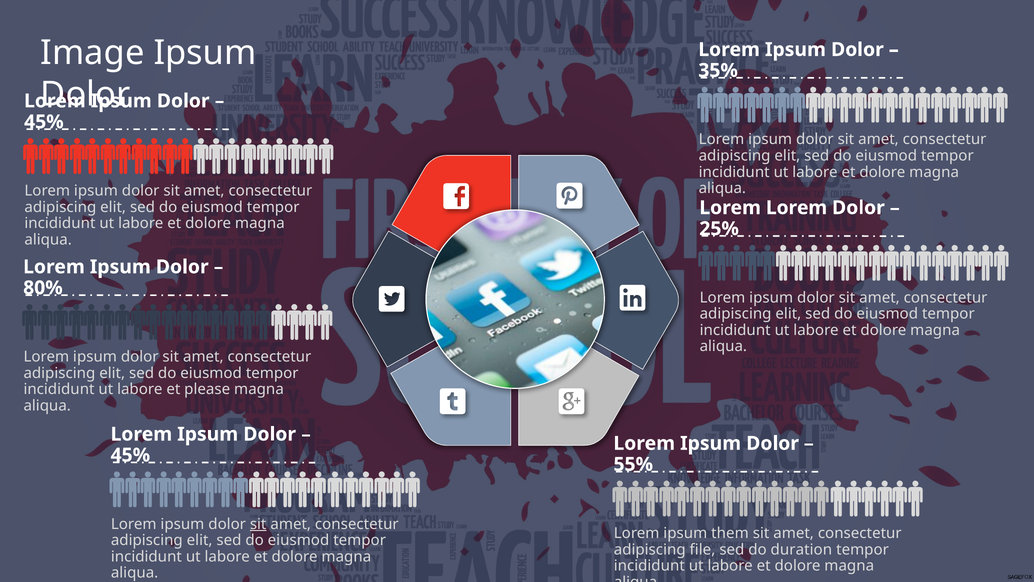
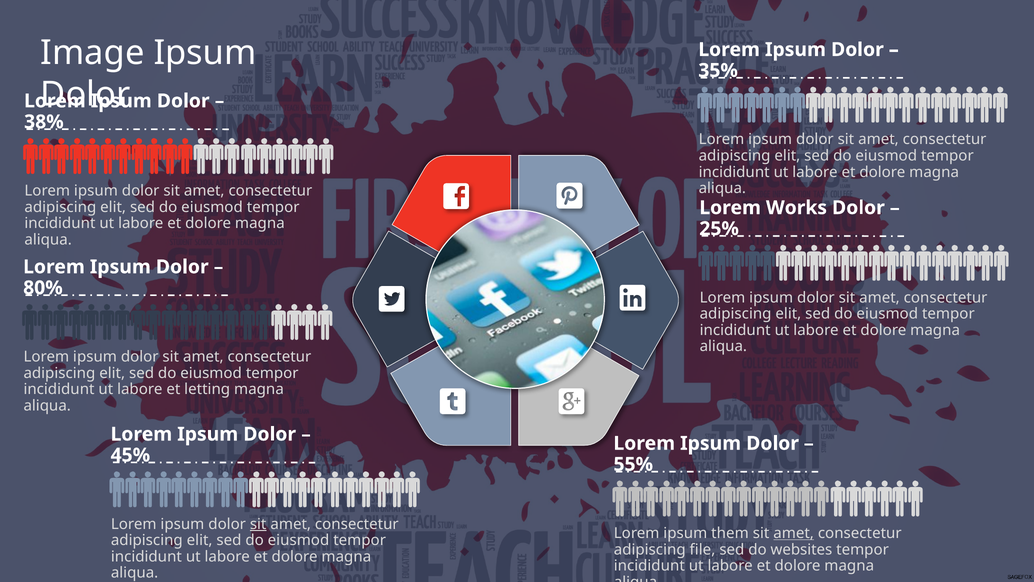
45%: 45% -> 38% (44, 122)
Lorem Lorem: Lorem -> Works (796, 208)
please: please -> letting (207, 389)
amet underline: none -> present (794, 533)
duration: duration -> websites (801, 549)
